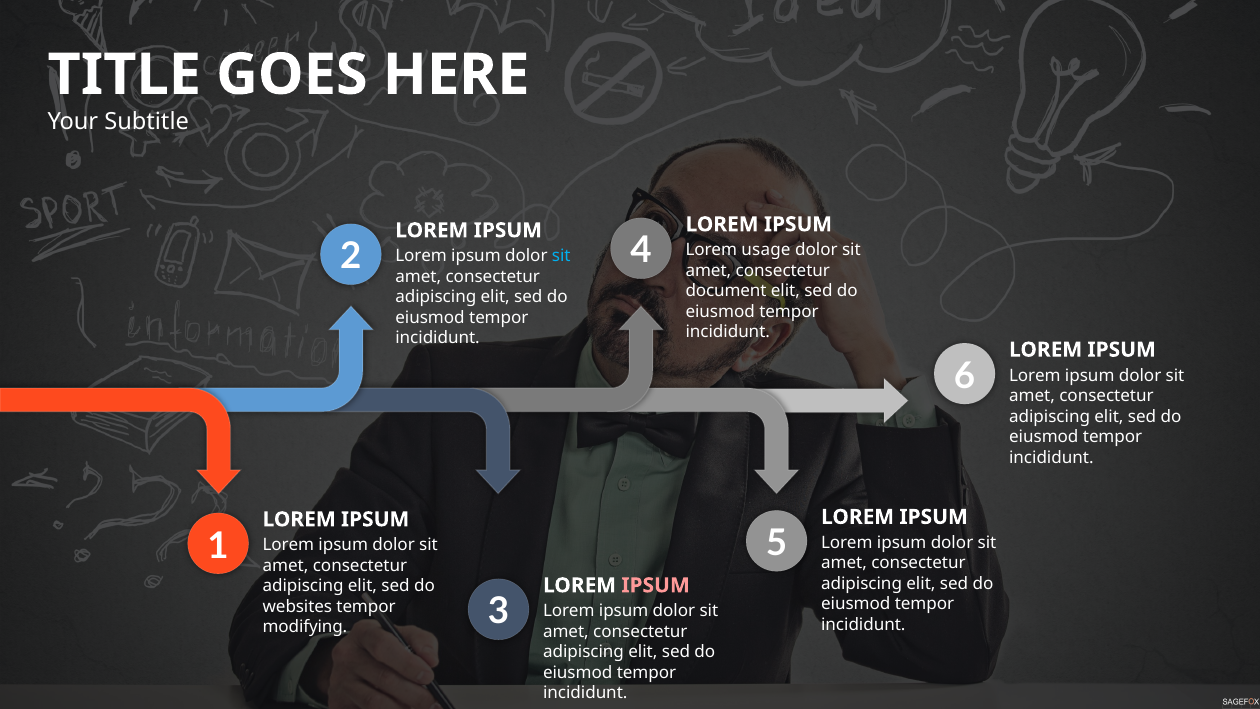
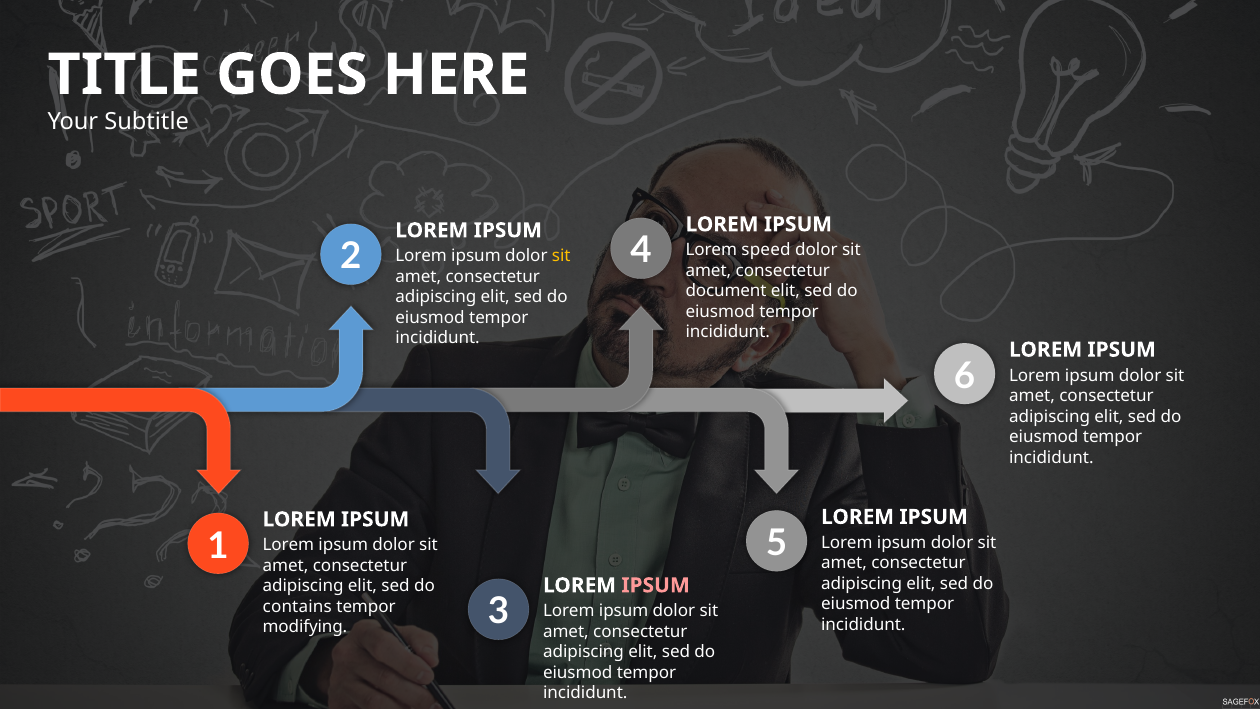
usage: usage -> speed (766, 250)
sit colour: light blue -> yellow (561, 256)
websites: websites -> contains (297, 606)
